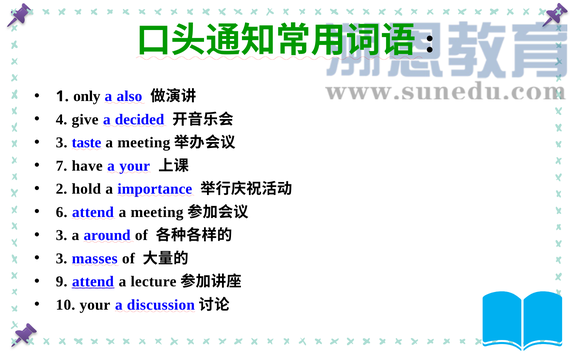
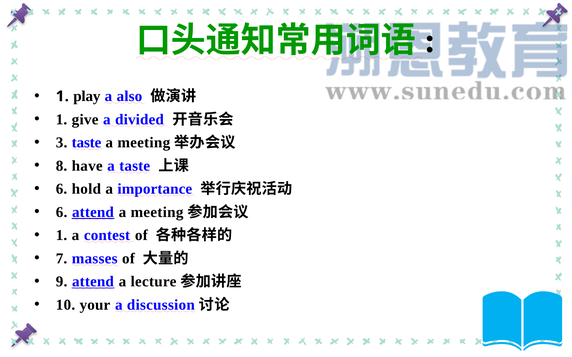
only: only -> play (87, 96)
4: 4 -> 1 (62, 120)
decided: decided -> divided (139, 120)
7: 7 -> 8 (62, 166)
a your: your -> taste (135, 166)
2: 2 -> 6 (62, 189)
attend underline: none -> present (93, 212)
3: 3 -> 1 (62, 236)
around: around -> contest (107, 236)
3: 3 -> 7 (62, 259)
